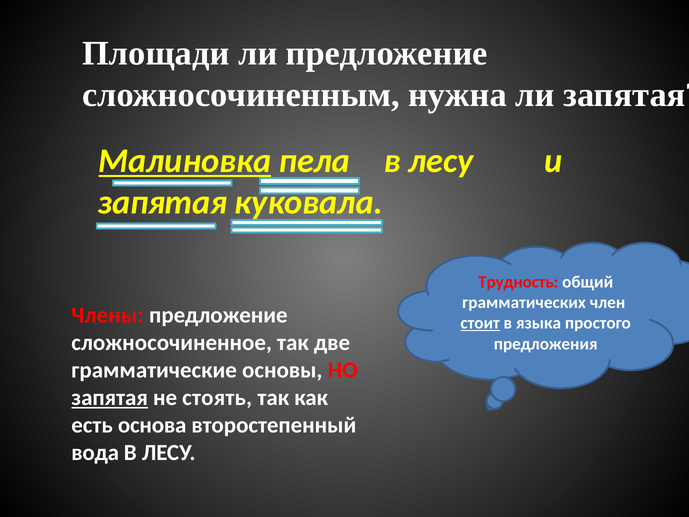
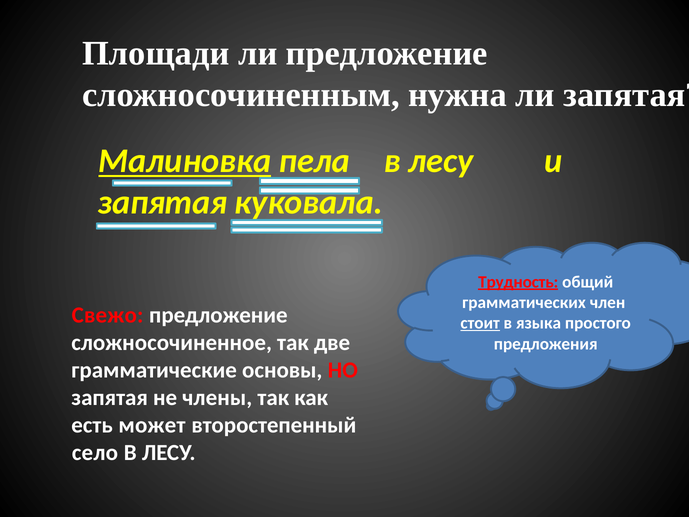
Трудность underline: none -> present (518, 282)
Члены: Члены -> Свежо (108, 315)
запятая underline: present -> none (110, 397)
стоять: стоять -> члены (217, 397)
основа: основа -> может (152, 425)
вода: вода -> село (95, 453)
